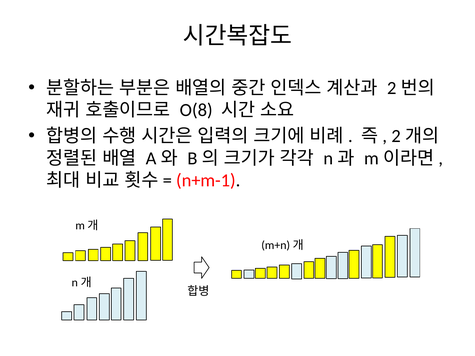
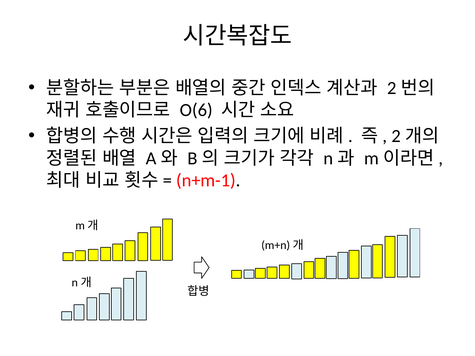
O(8: O(8 -> O(6 (196, 110)
